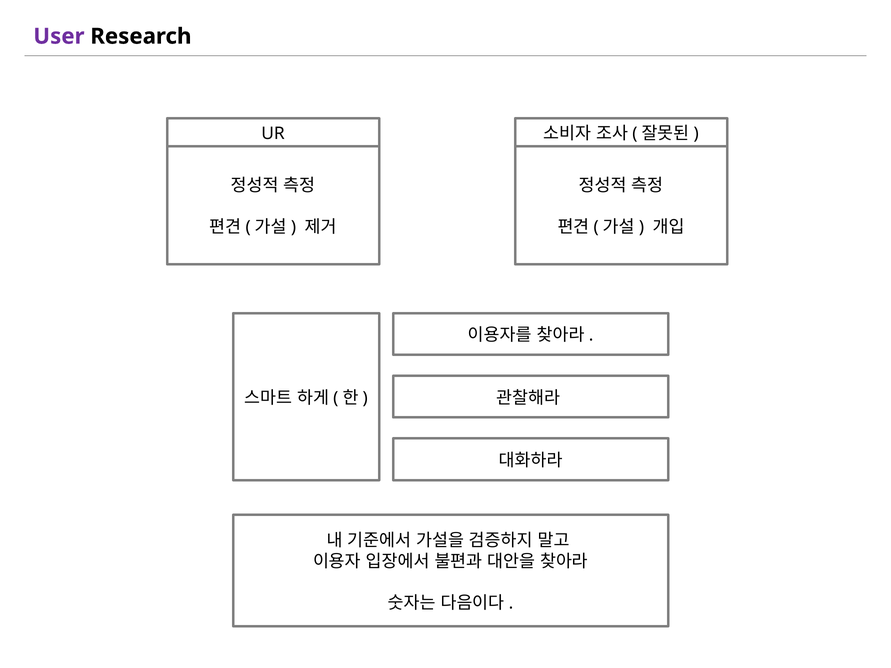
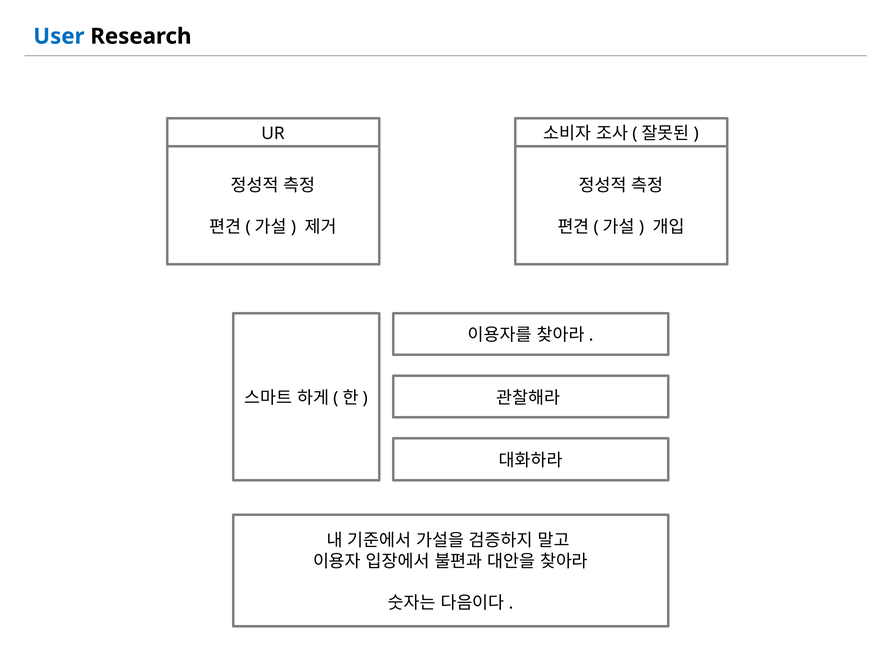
User colour: purple -> blue (59, 36)
